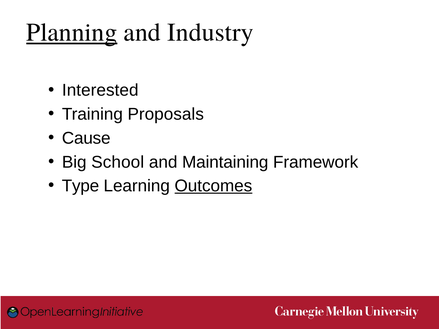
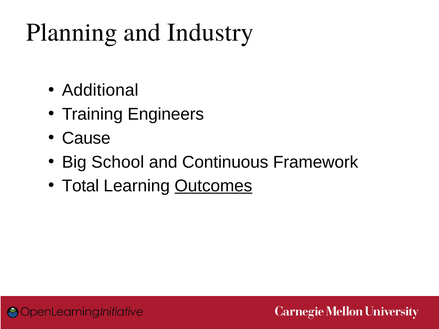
Planning underline: present -> none (72, 33)
Interested: Interested -> Additional (100, 90)
Proposals: Proposals -> Engineers (166, 114)
Maintaining: Maintaining -> Continuous (225, 162)
Type: Type -> Total (80, 186)
